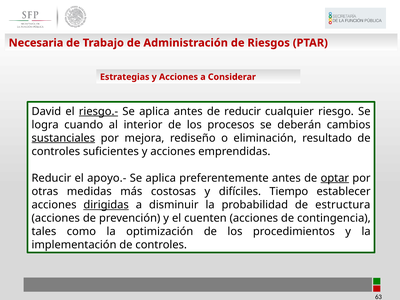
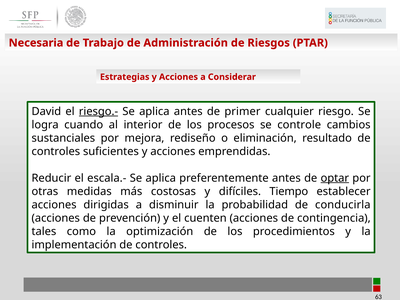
de reducir: reducir -> primer (242, 111)
deberán: deberán -> controle (299, 125)
sustanciales underline: present -> none (63, 138)
apoyo.-: apoyo.- -> escala.- (107, 178)
dirigidas underline: present -> none (106, 205)
estructura: estructura -> conducirla (343, 205)
